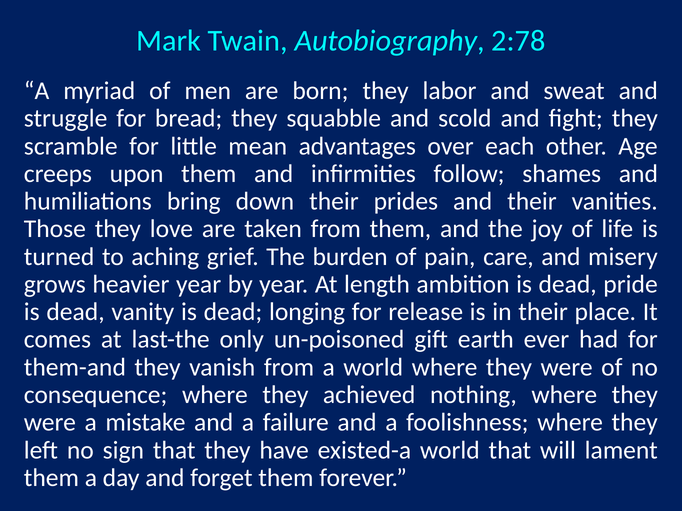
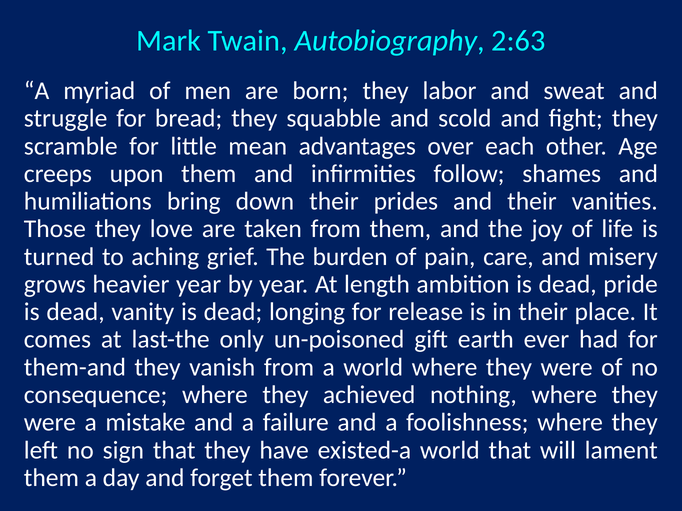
2:78: 2:78 -> 2:63 (519, 41)
